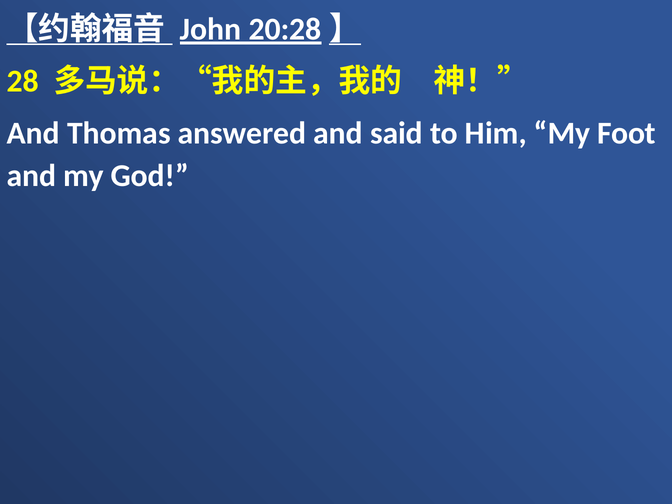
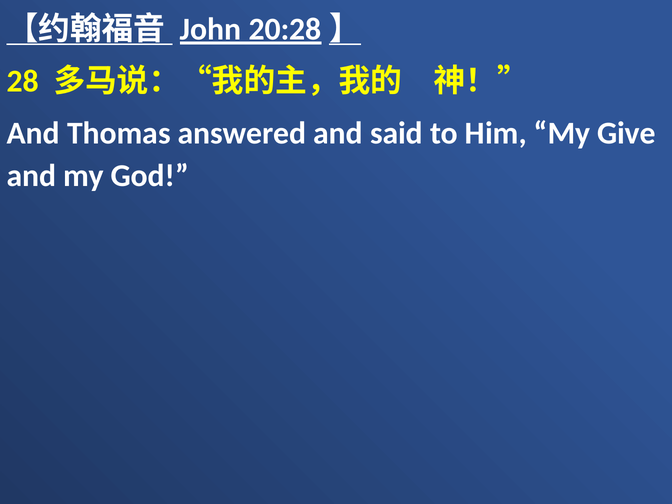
Foot: Foot -> Give (626, 133)
